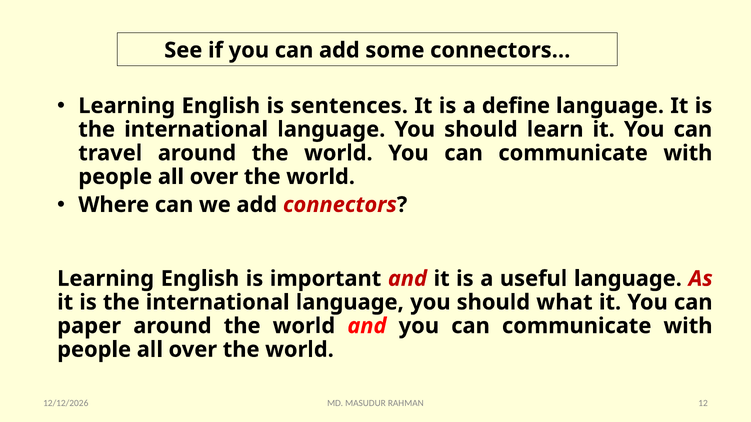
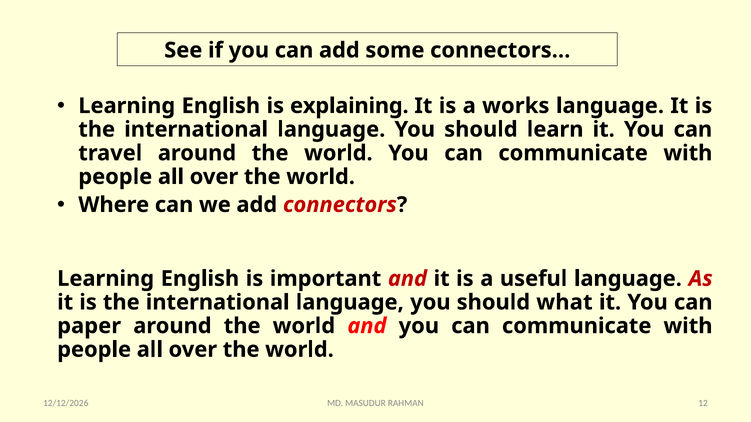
sentences: sentences -> explaining (349, 106)
define: define -> works (516, 106)
